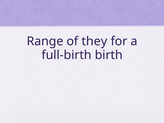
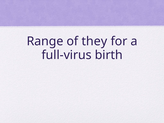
full-birth: full-birth -> full-virus (67, 55)
